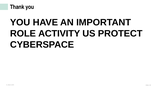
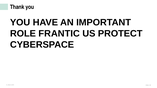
ACTIVITY: ACTIVITY -> FRANTIC (59, 34)
